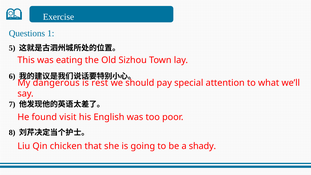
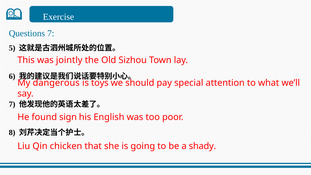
Questions 1: 1 -> 7 (51, 33)
eating: eating -> jointly (69, 60)
rest: rest -> toys (100, 83)
visit: visit -> sign (68, 117)
